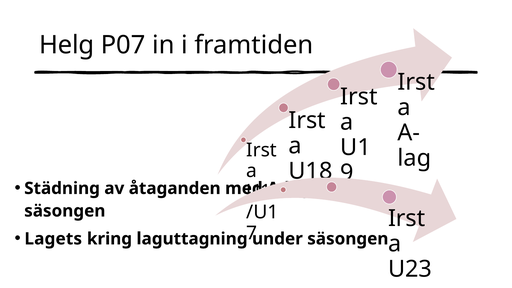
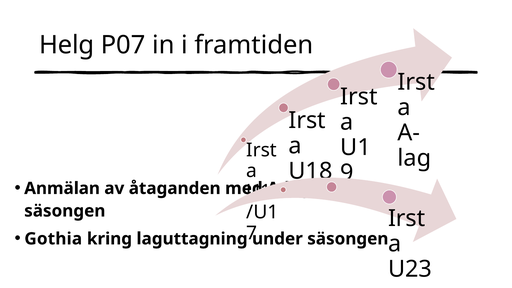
Städning: Städning -> Anmälan (62, 188)
Lagets: Lagets -> Gothia (53, 239)
